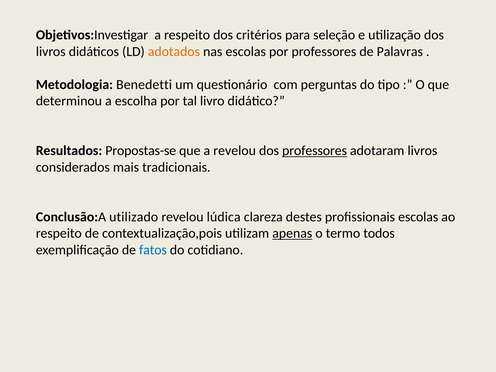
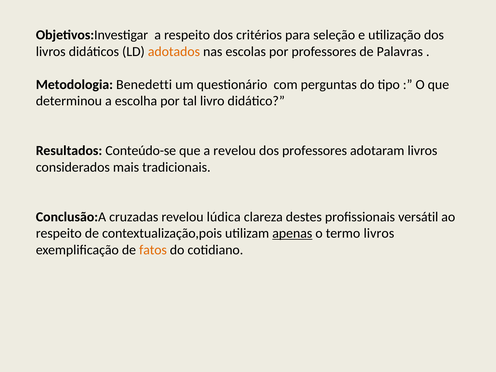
Propostas-se: Propostas-se -> Conteúdo-se (141, 151)
professores underline: present -> none (315, 151)
utilizado: utilizado -> cruzadas (134, 217)
profissionais escolas: escolas -> versátil (418, 217)
termo todos: todos -> livros (379, 233)
fatos colour: blue -> orange (153, 250)
